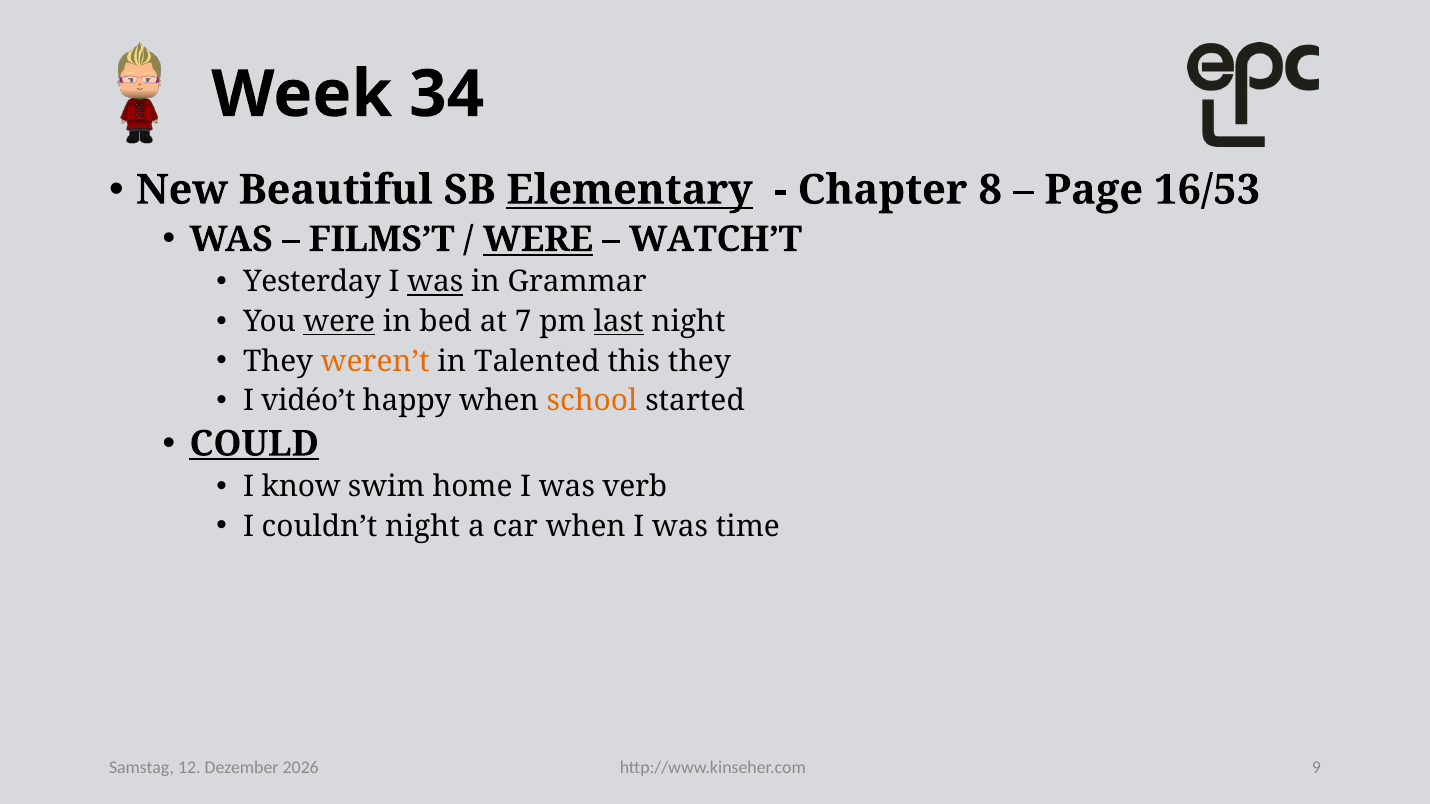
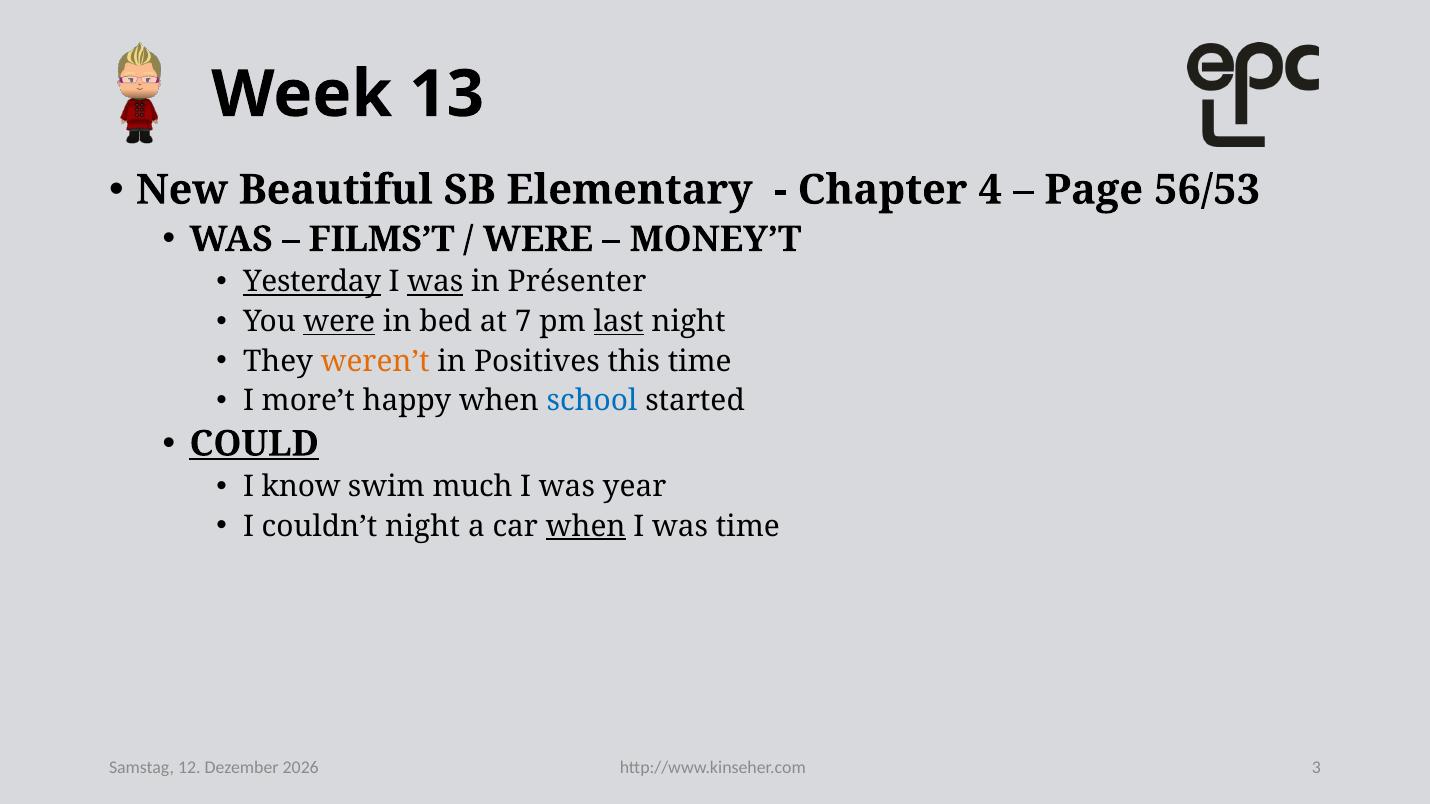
34: 34 -> 13 (447, 94)
Elementary underline: present -> none (629, 190)
8: 8 -> 4 (990, 190)
16/53: 16/53 -> 56/53 (1207, 190)
WERE underline: present -> none (538, 239)
WATCH’T: WATCH’T -> MONEY’T (715, 239)
Yesterday underline: none -> present (312, 282)
Grammar: Grammar -> Présenter (577, 282)
Talented: Talented -> Positives (537, 362)
this they: they -> time (700, 362)
vidéo’t: vidéo’t -> more’t (308, 401)
school colour: orange -> blue (592, 401)
home: home -> much (473, 487)
verb: verb -> year (635, 487)
when underline: none -> present (586, 526)
9: 9 -> 3 (1317, 768)
